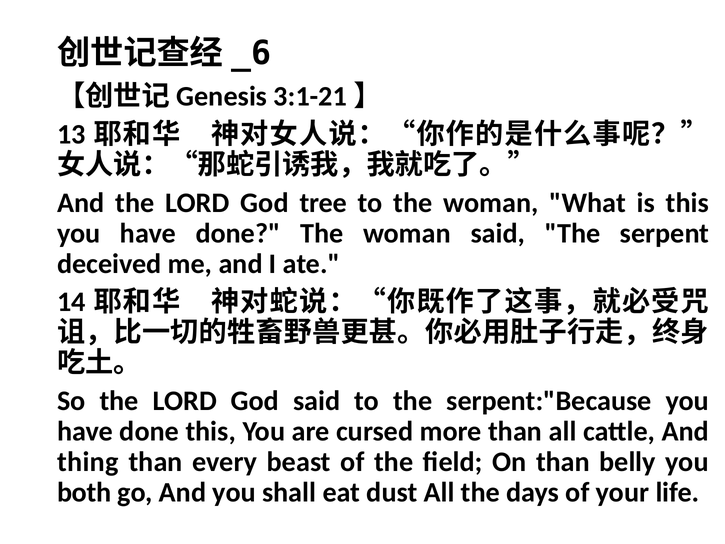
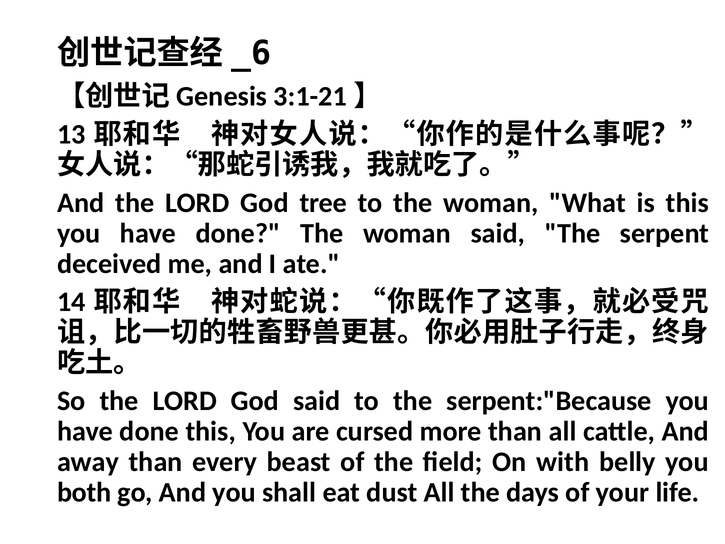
thing: thing -> away (88, 462)
On than: than -> with (563, 462)
